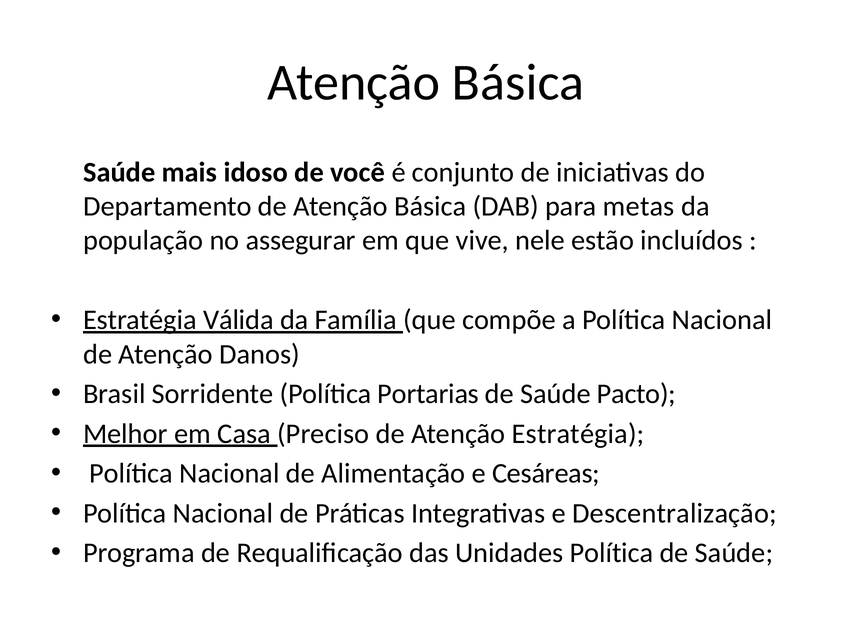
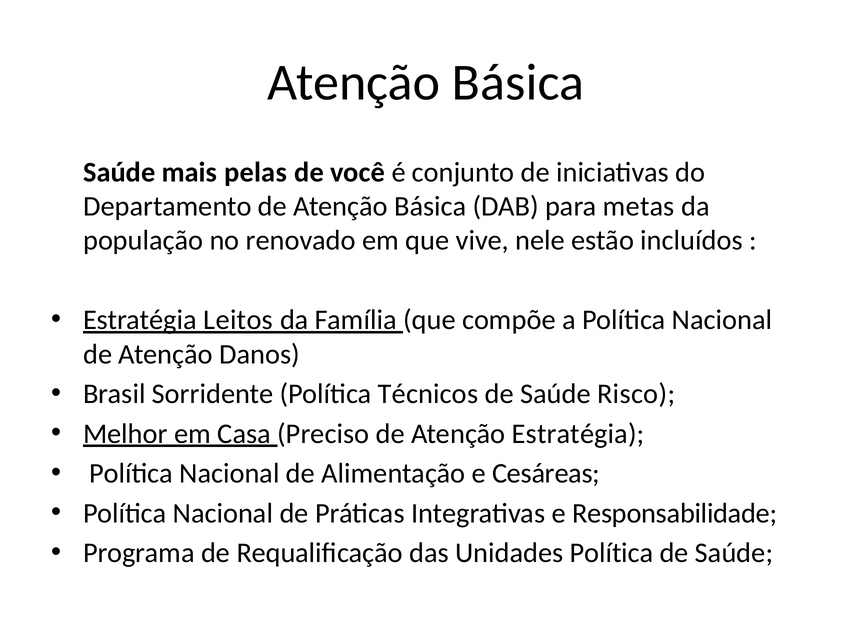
idoso: idoso -> pelas (256, 172)
assegurar: assegurar -> renovado (301, 241)
Válida: Válida -> Leitos (238, 320)
Portarias: Portarias -> Técnicos (428, 394)
Pacto: Pacto -> Risco (636, 394)
Descentralização: Descentralização -> Responsabilidade (675, 513)
